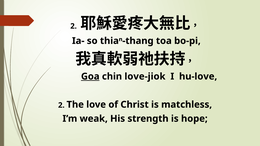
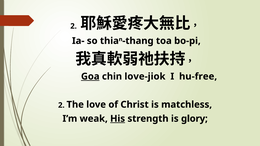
hu-love: hu-love -> hu-free (198, 77)
His underline: none -> present (118, 119)
hope: hope -> glory (194, 119)
